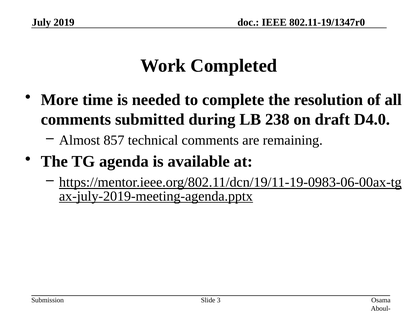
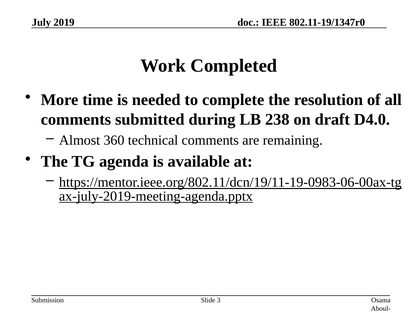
857: 857 -> 360 (114, 140)
